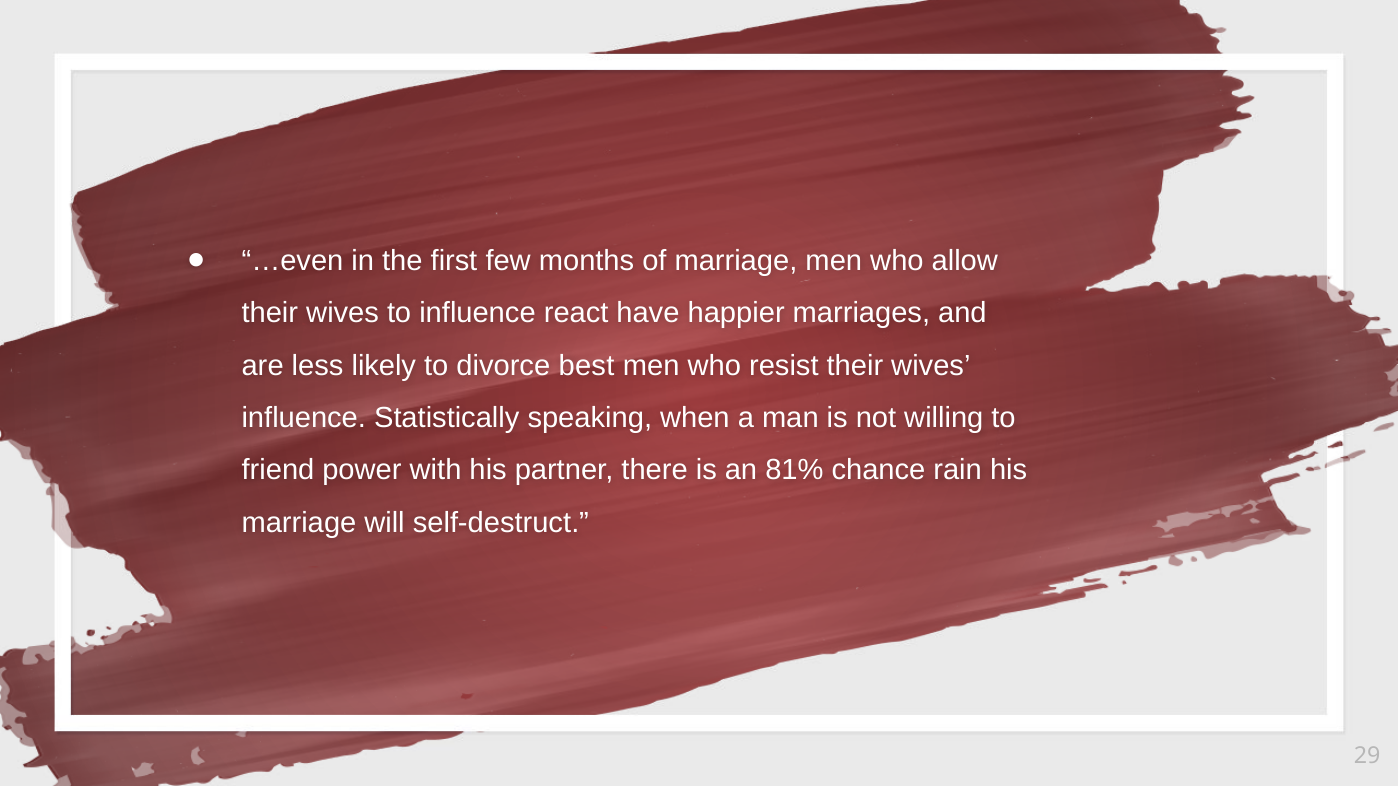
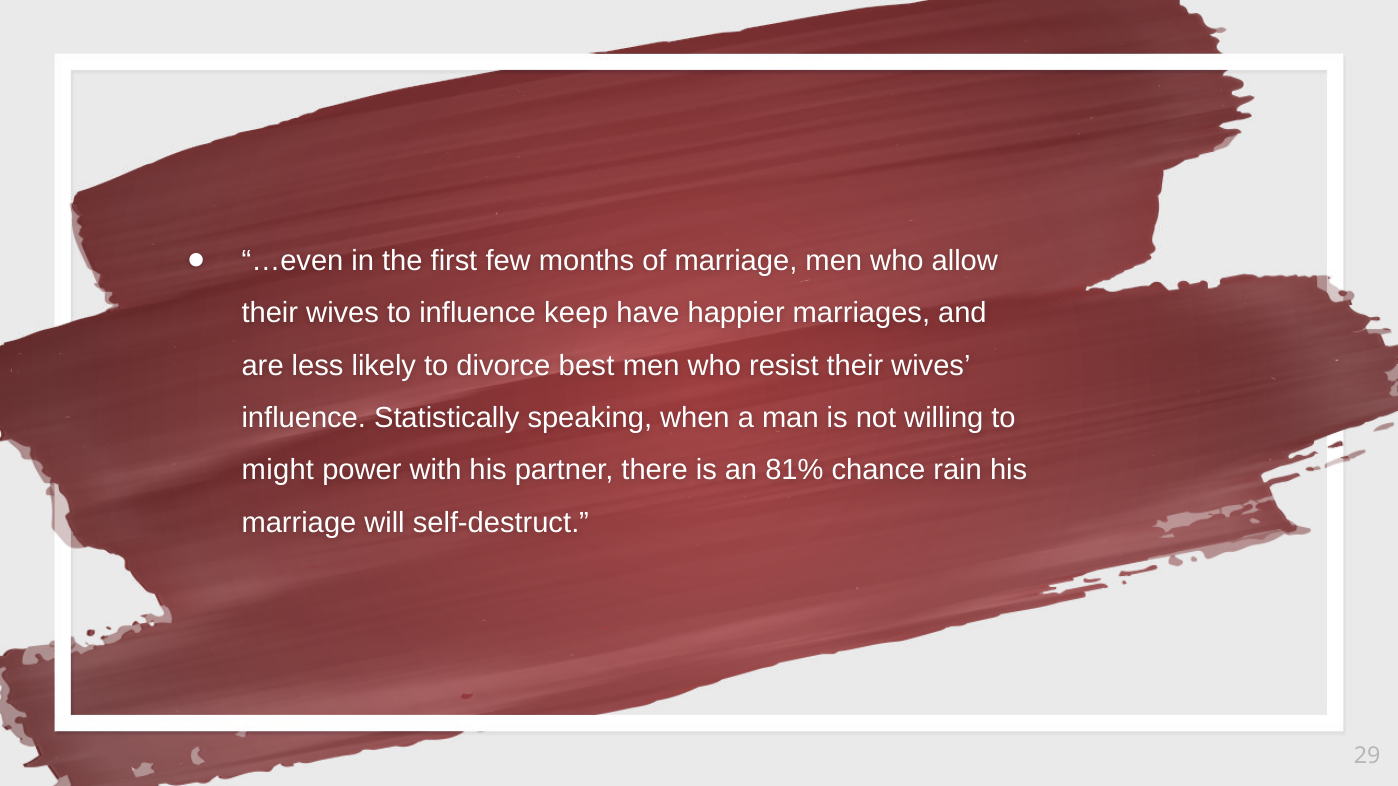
react: react -> keep (576, 313)
friend: friend -> might (278, 471)
